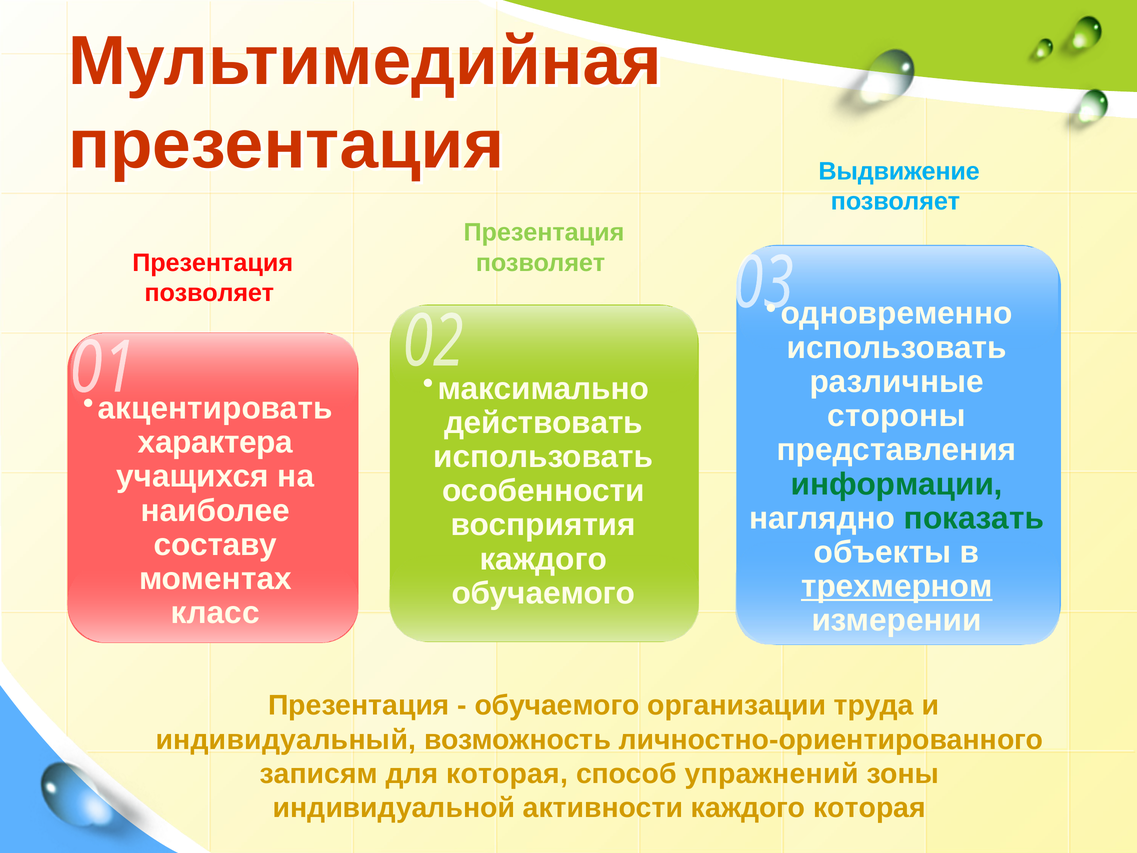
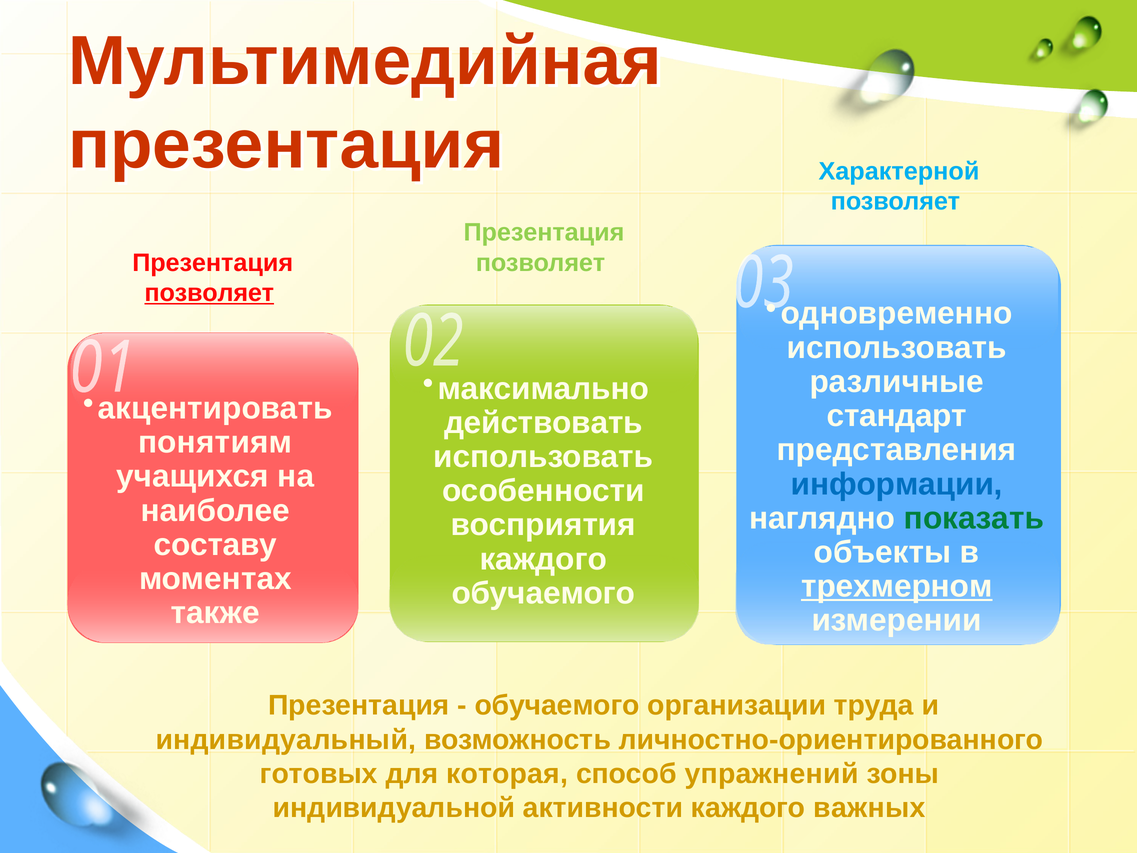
Выдвижение: Выдвижение -> Характерной (899, 171)
позволяет underline: none -> present (209, 293)
стороны: стороны -> стандарт (897, 416)
характера: характера -> понятиям (215, 442)
информации colour: green -> blue (897, 484)
класс: класс -> также (215, 613)
записям: записям -> готовых (319, 774)
каждого которая: которая -> важных (869, 808)
